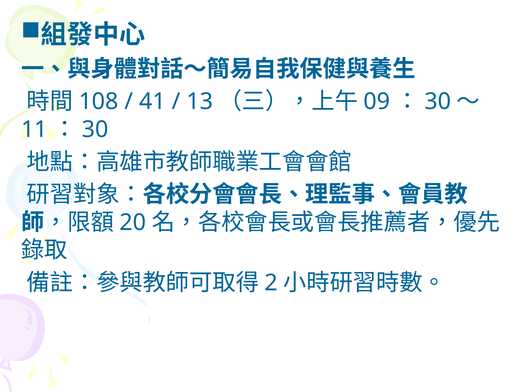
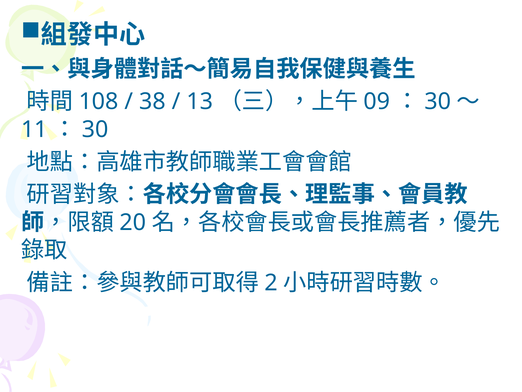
41: 41 -> 38 (152, 101)
